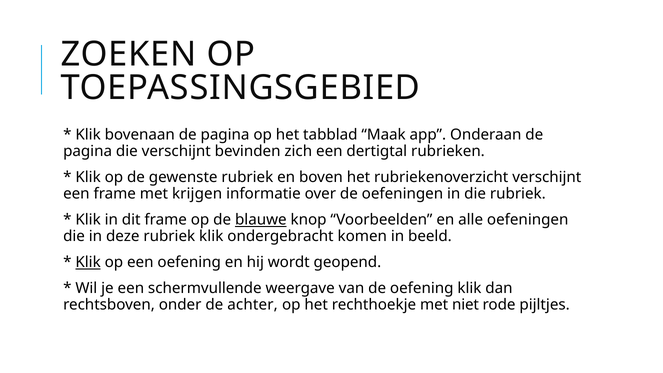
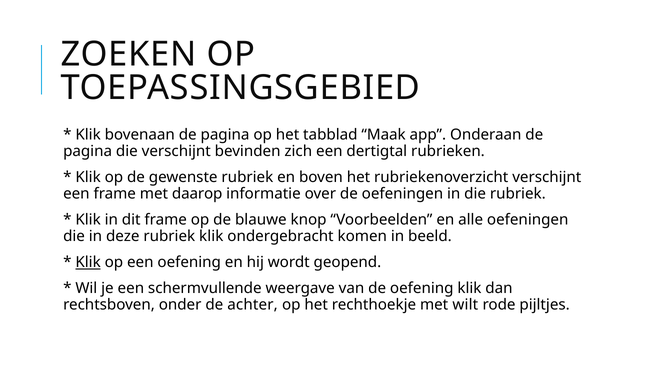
krijgen: krijgen -> daarop (197, 194)
blauwe underline: present -> none (261, 220)
niet: niet -> wilt (465, 305)
